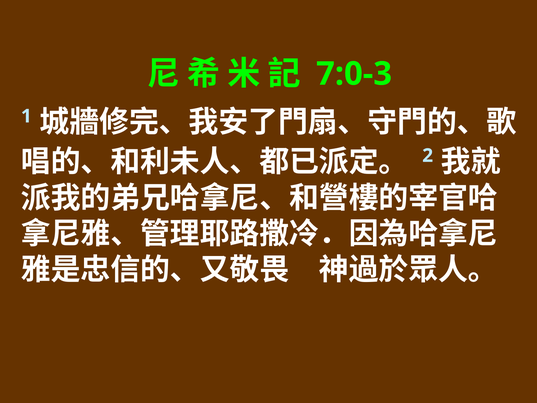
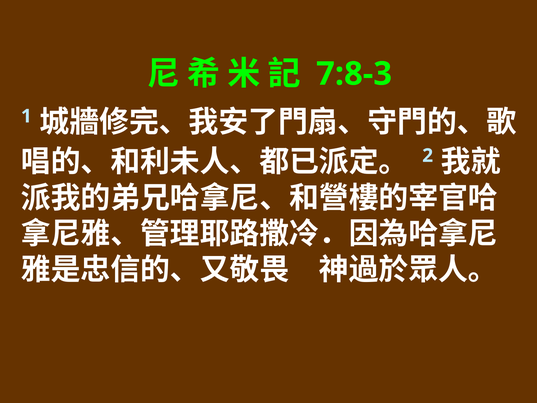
7:0-3: 7:0-3 -> 7:8-3 (354, 74)
